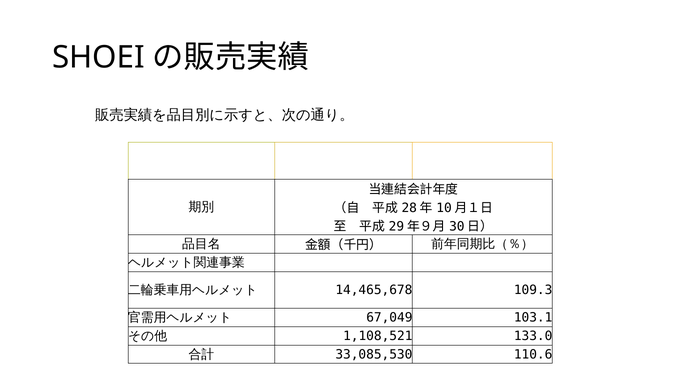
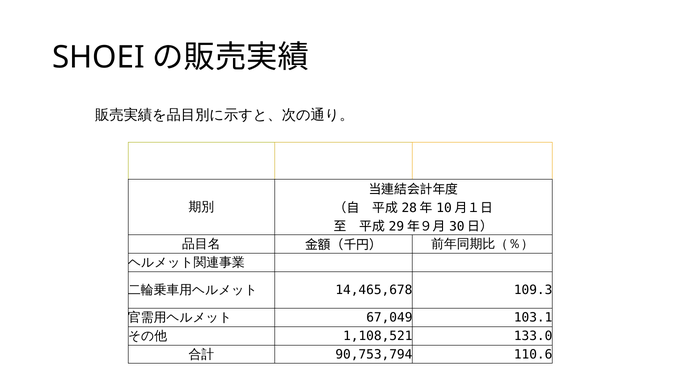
33,085,530: 33,085,530 -> 90,753,794 (374, 355)
